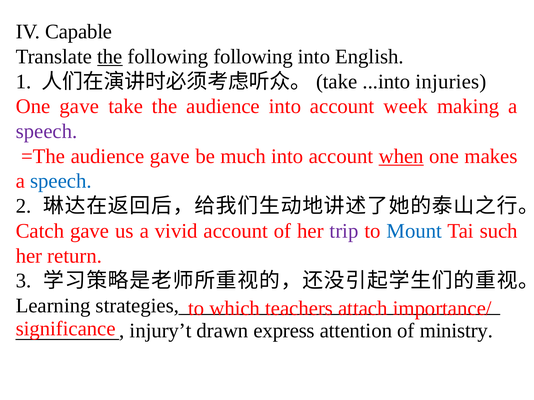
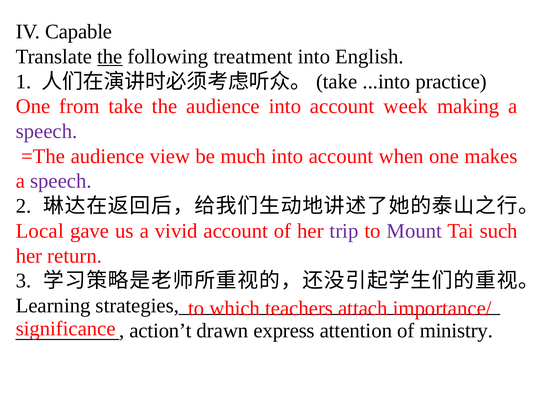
following following: following -> treatment (253, 57)
injuries: injuries -> practice (451, 82)
One gave: gave -> from (79, 107)
audience gave: gave -> view (170, 156)
when underline: present -> none (401, 156)
speech colour: blue -> purple (61, 181)
Catch: Catch -> Local (40, 231)
Mount colour: blue -> purple (414, 231)
injury’t: injury’t -> action’t (161, 331)
